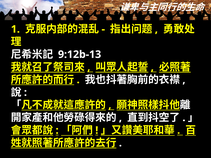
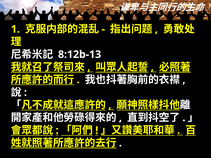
9:12b-13: 9:12b-13 -> 8:12b-13 (80, 55)
